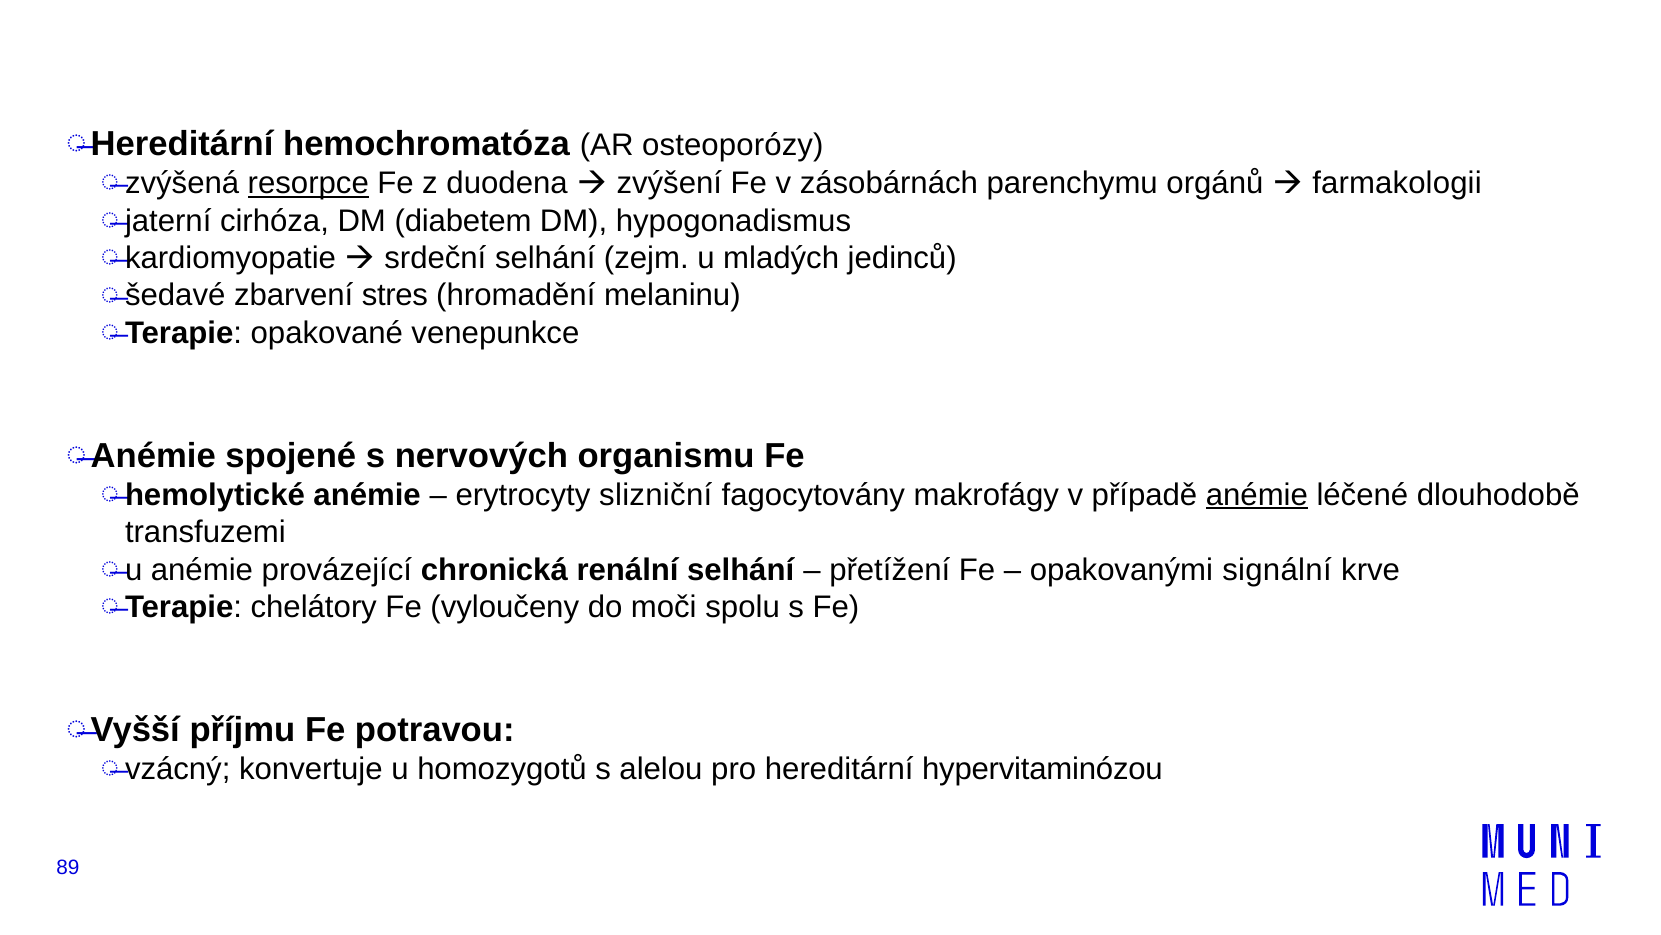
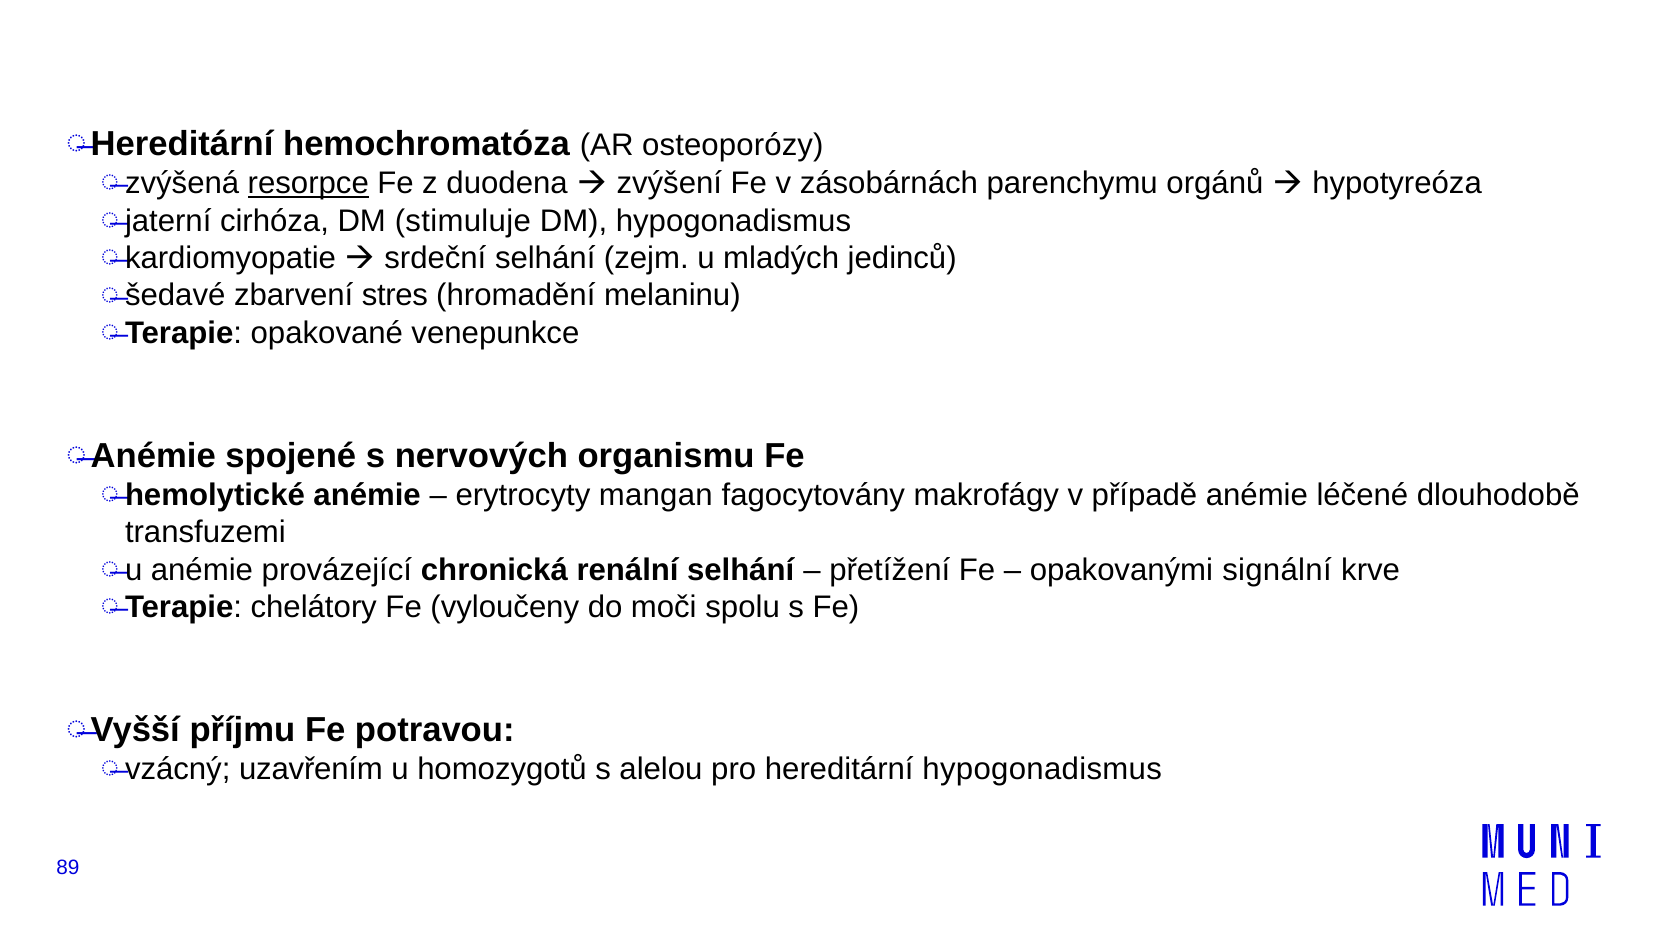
farmakologii: farmakologii -> hypotyreóza (1397, 183)
diabetem: diabetem -> stimuluje (463, 221)
slizniční: slizniční -> mangan (656, 495)
anémie underline: present -> none (1257, 495)
konvertuje: konvertuje -> uzavřením (311, 769)
hereditární hypervitaminózou: hypervitaminózou -> hypogonadismus (1042, 769)
